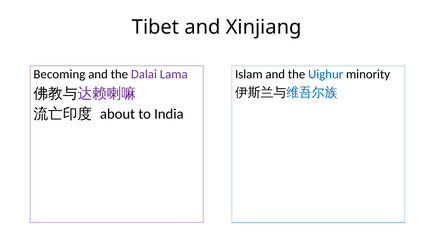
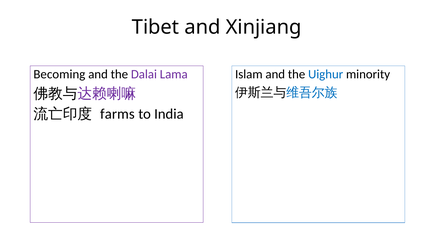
about: about -> farms (117, 114)
